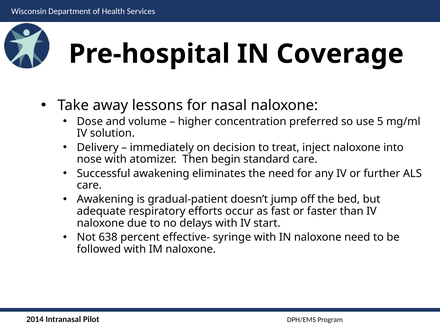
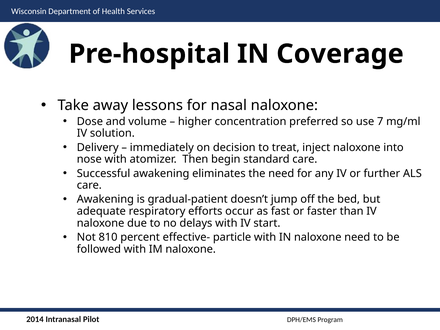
5: 5 -> 7 (380, 121)
638: 638 -> 810 (108, 237)
syringe: syringe -> particle (232, 237)
